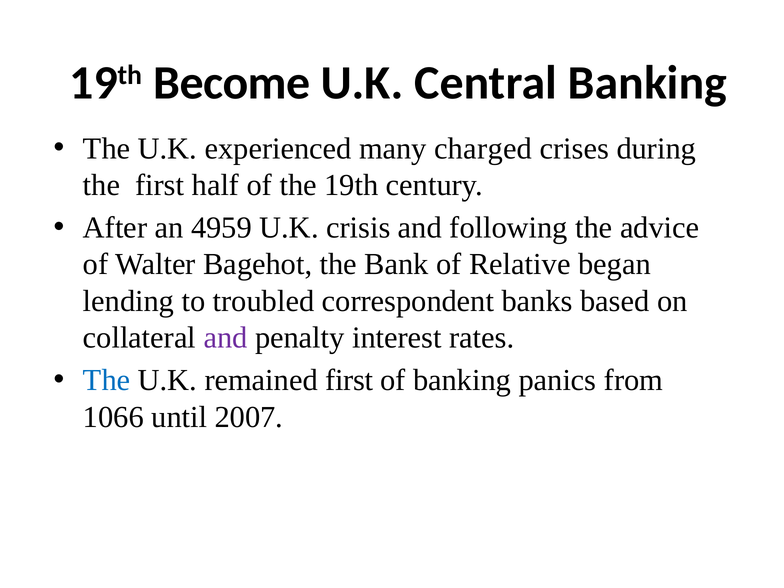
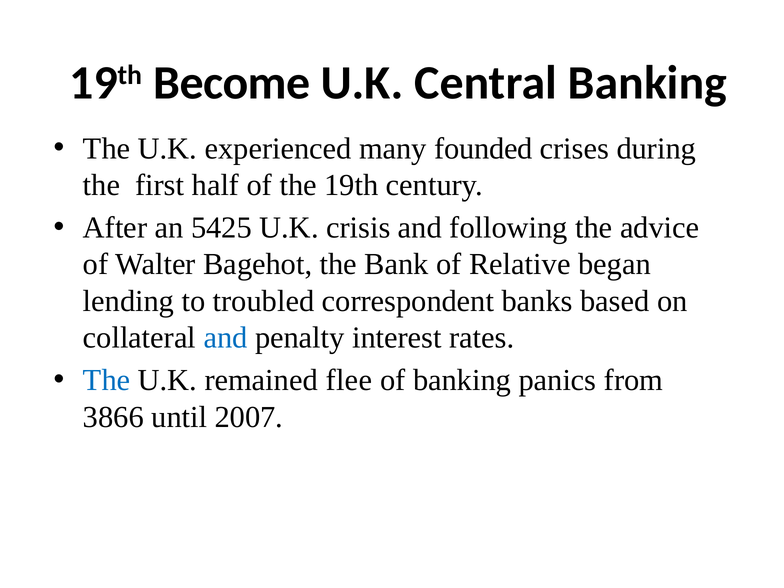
charged: charged -> founded (483, 148)
4959: 4959 -> 5425 (221, 228)
and colour: purple -> blue (225, 338)
remained first: first -> flee (349, 380)
1066: 1066 -> 3866 (113, 417)
